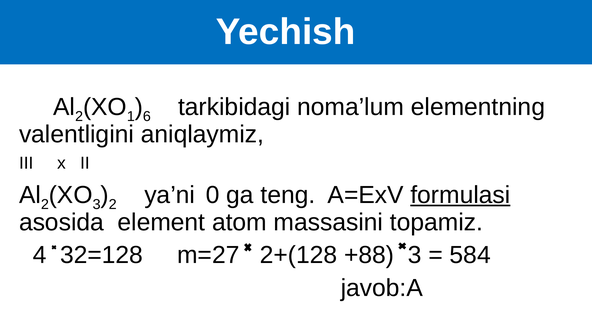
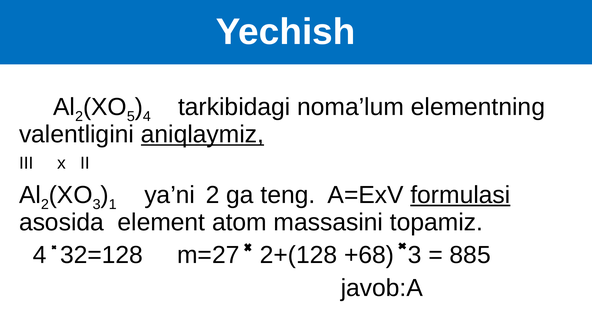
1: 1 -> 5 (131, 117)
6: 6 -> 4 (147, 117)
aniqlaymiz underline: none -> present (202, 134)
2: 2 -> 1 (113, 204)
ya’ni 0: 0 -> 2 (213, 195)
+88: +88 -> +68 (369, 255)
584: 584 -> 885 (470, 255)
